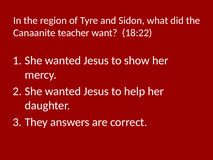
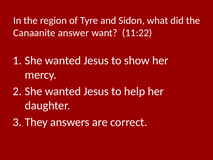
teacher: teacher -> answer (73, 33)
18:22: 18:22 -> 11:22 (137, 33)
